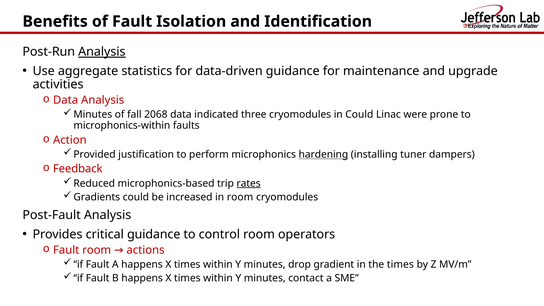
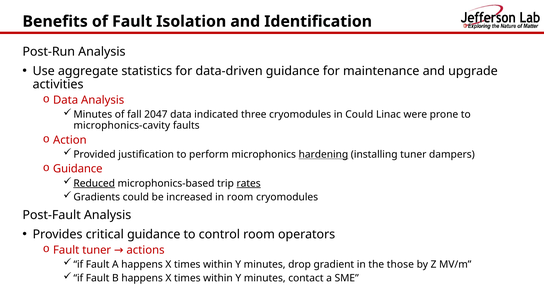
Analysis underline: present -> none (102, 52)
2068: 2068 -> 2047 (156, 115)
microphonics-within: microphonics-within -> microphonics-cavity (122, 126)
Feedback: Feedback -> Guidance (78, 169)
Reduced underline: none -> present (94, 183)
Fault room: room -> tuner (97, 250)
the times: times -> those (400, 264)
